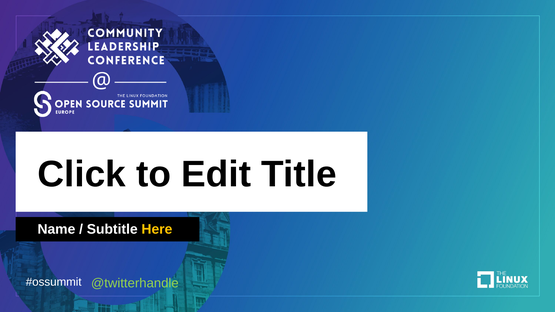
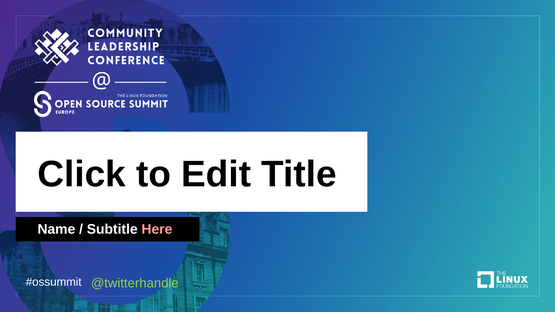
Here colour: yellow -> pink (157, 229)
